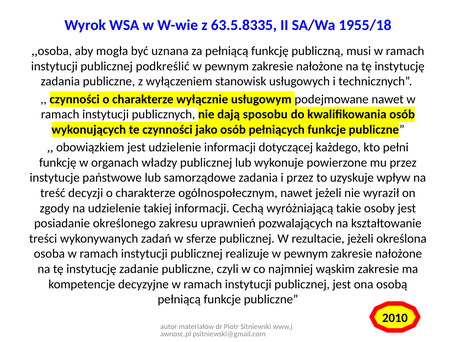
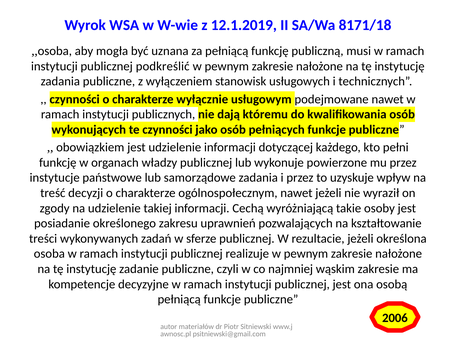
63.5.8335: 63.5.8335 -> 12.1.2019 (244, 25)
1955/18: 1955/18 -> 8171/18 (365, 25)
sposobu: sposobu -> któremu (265, 114)
2010: 2010 -> 2006 (395, 318)
